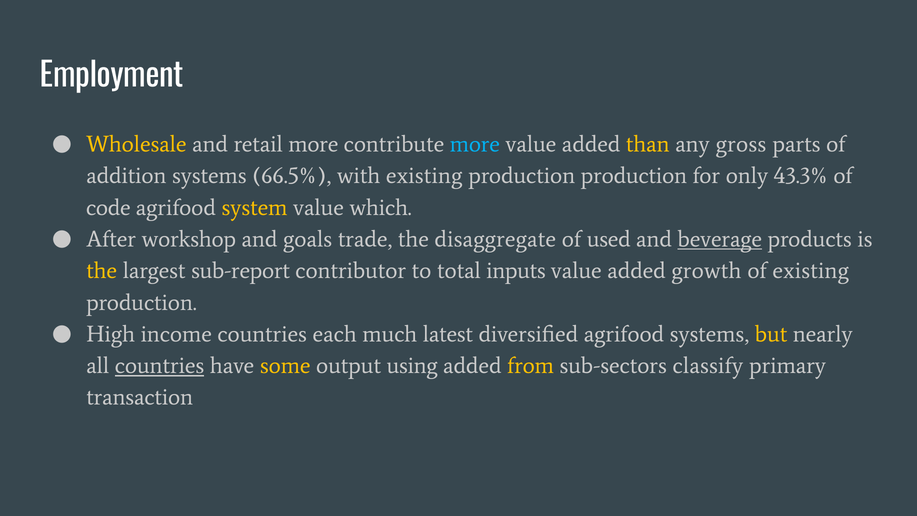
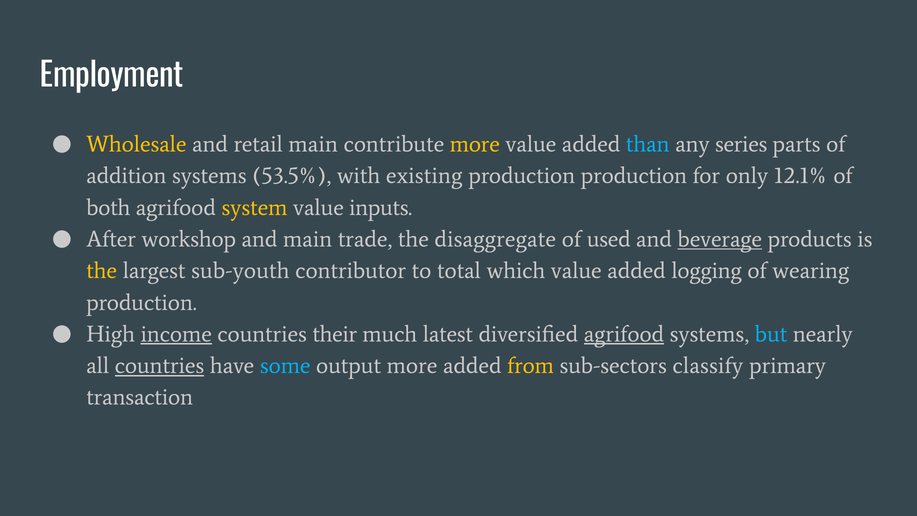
retail more: more -> main (313, 144)
more colour: light blue -> yellow (475, 144)
than colour: yellow -> light blue (648, 144)
gross: gross -> series (741, 144)
66.5%: 66.5% -> 53.5% (292, 176)
43.3%: 43.3% -> 12.1% (801, 176)
code: code -> both (108, 207)
which: which -> inputs (381, 207)
and goals: goals -> main (308, 239)
sub-report: sub-report -> sub-youth (240, 271)
inputs: inputs -> which (516, 271)
growth: growth -> logging (707, 271)
of existing: existing -> wearing (811, 271)
income underline: none -> present (176, 334)
each: each -> their (335, 334)
agrifood underline: none -> present (624, 334)
but colour: yellow -> light blue (771, 334)
some colour: yellow -> light blue (285, 366)
output using: using -> more (412, 366)
